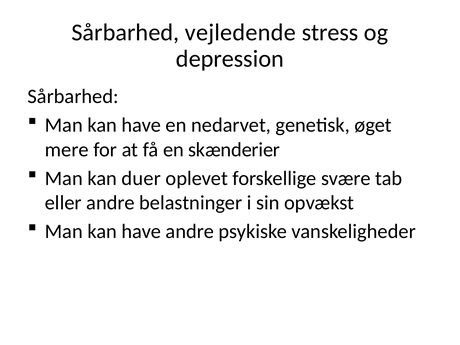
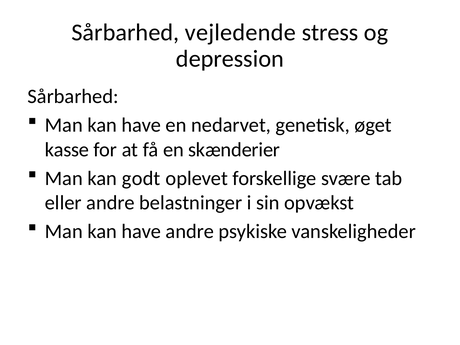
mere: mere -> kasse (67, 150)
duer: duer -> godt (141, 178)
